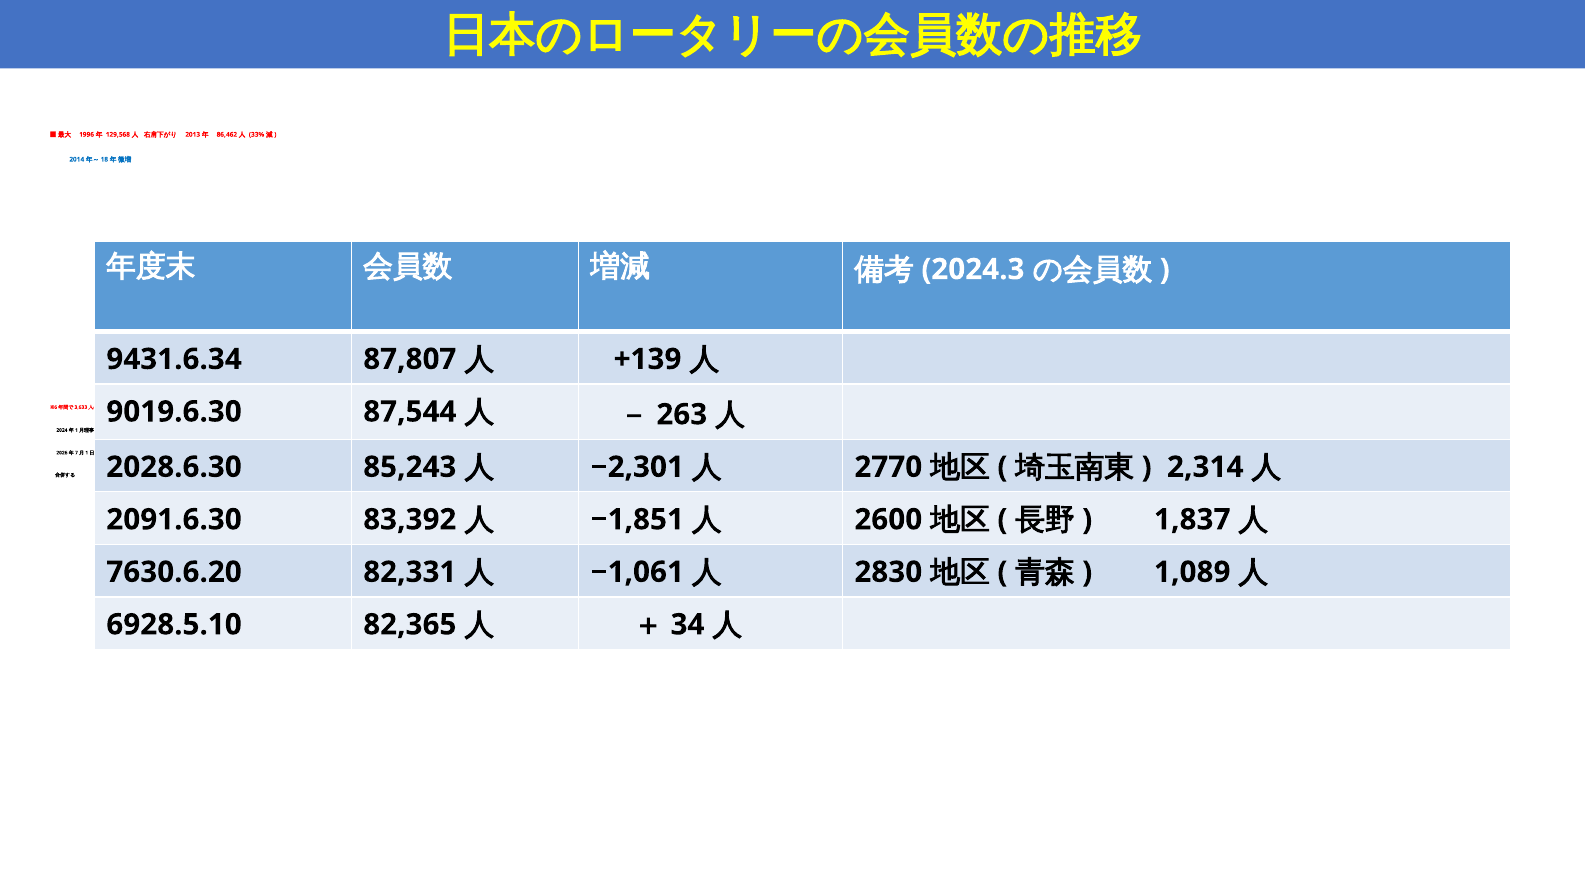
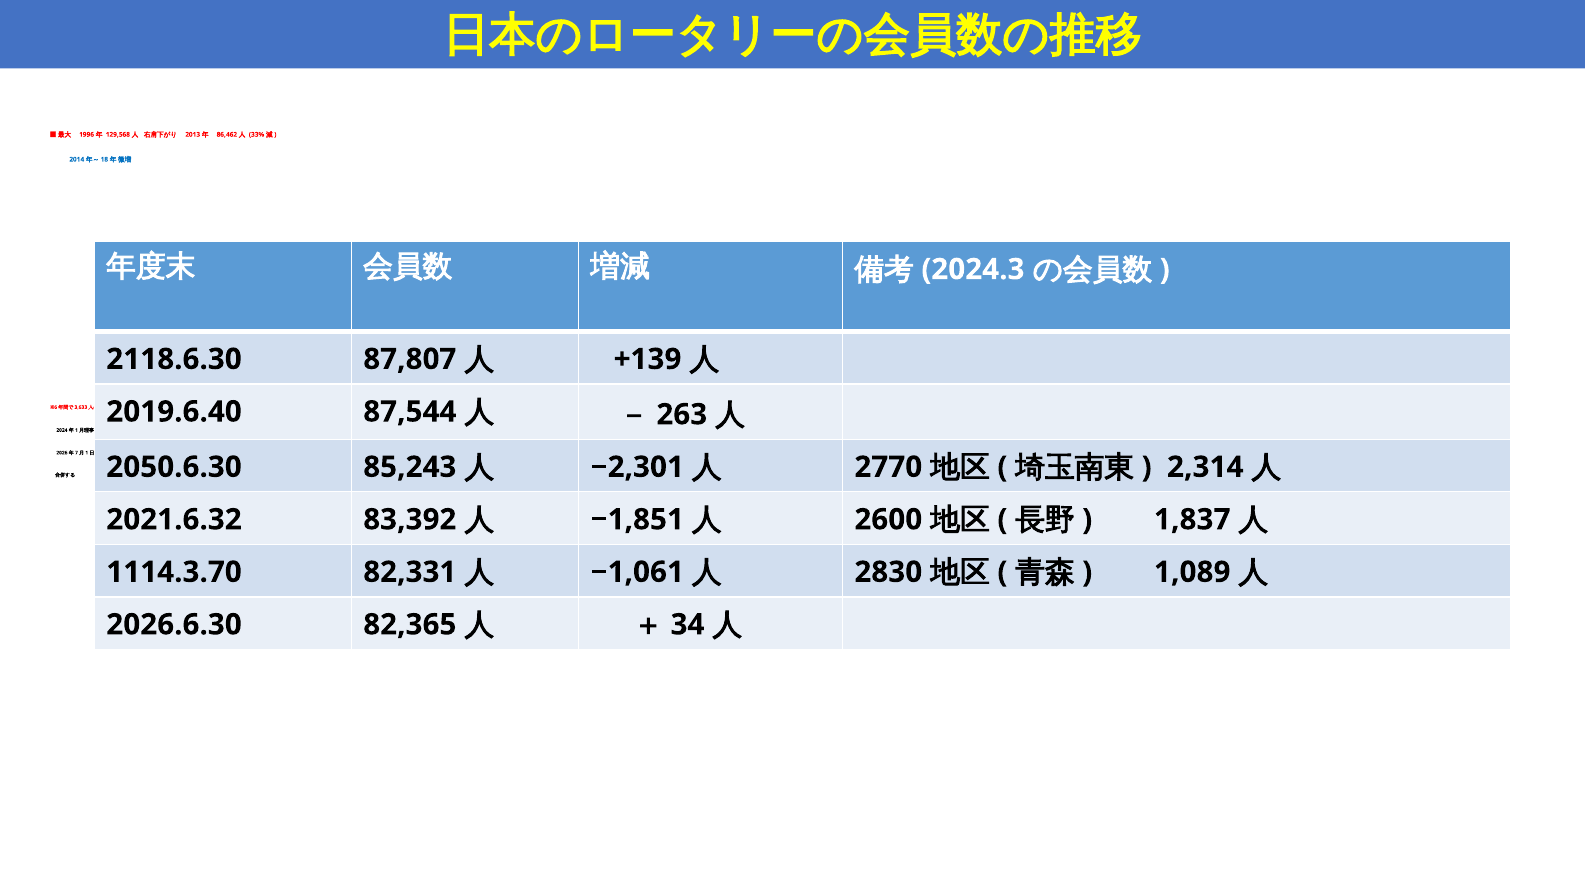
9431.6.34: 9431.6.34 -> 2118.6.30 (174, 359)
9019.6.30: 9019.6.30 -> 2019.6.40 (174, 412)
2028.6.30: 2028.6.30 -> 2050.6.30 (174, 467)
2091.6.30: 2091.6.30 -> 2021.6.32 (174, 520)
7630.6.20: 7630.6.20 -> 1114.3.70 (174, 572)
6928.5.10: 6928.5.10 -> 2026.6.30 (174, 625)
